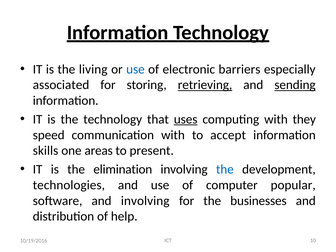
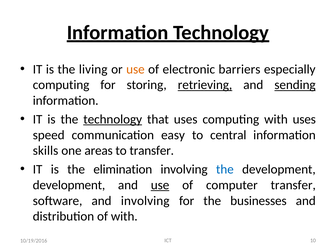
use colour: blue -> orange (135, 69)
associated: associated -> computing (61, 85)
technology underline: none -> present (113, 119)
uses underline: present -> none (186, 119)
with they: they -> uses (304, 119)
communication with: with -> easy (173, 135)
accept: accept -> central (228, 135)
to present: present -> transfer (152, 151)
technologies: technologies -> development (69, 185)
use underline: none -> present (160, 185)
computer popular: popular -> transfer (293, 185)
of help: help -> with (124, 216)
